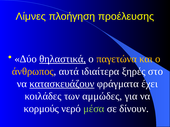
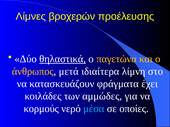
πλοήγηση: πλοήγηση -> βροχερών (72, 16)
αυτά: αυτά -> μετά (69, 72)
ξηρές: ξηρές -> λίμνη (134, 72)
κατασκευάζουν underline: present -> none (62, 84)
μέσα colour: light green -> light blue (94, 109)
δίνουν: δίνουν -> οποίες (134, 109)
